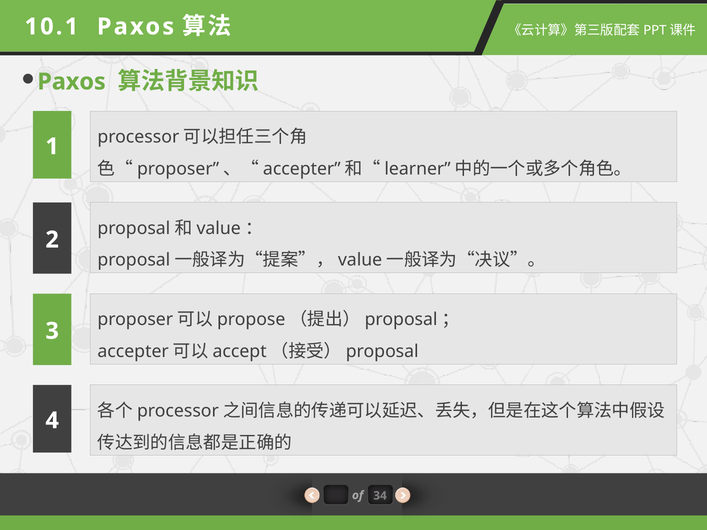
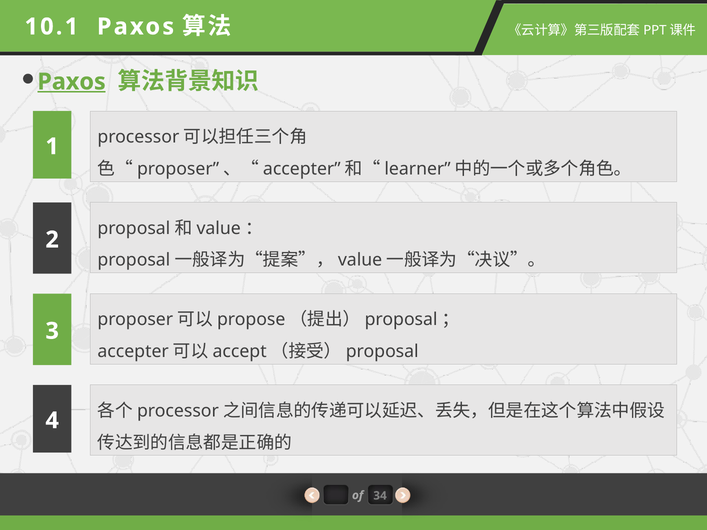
Paxos underline: none -> present (72, 82)
